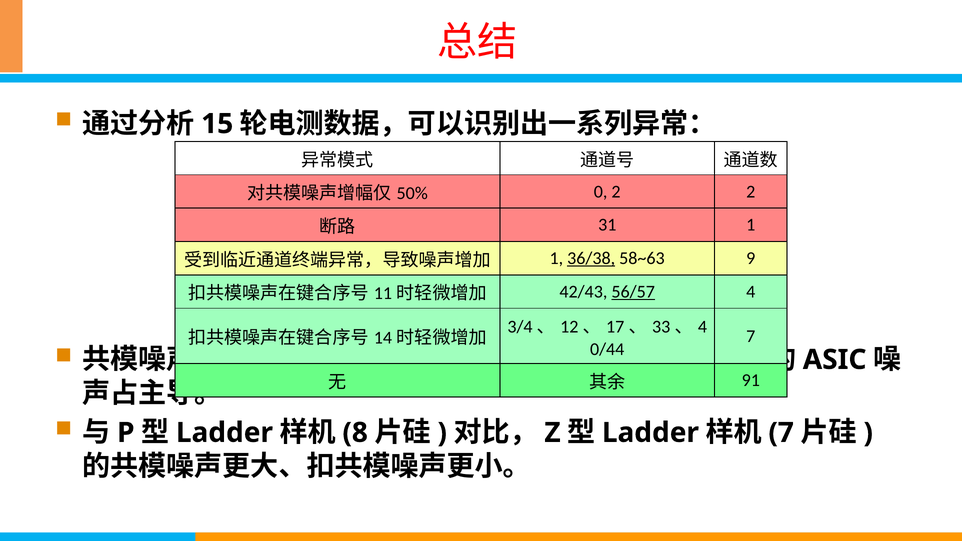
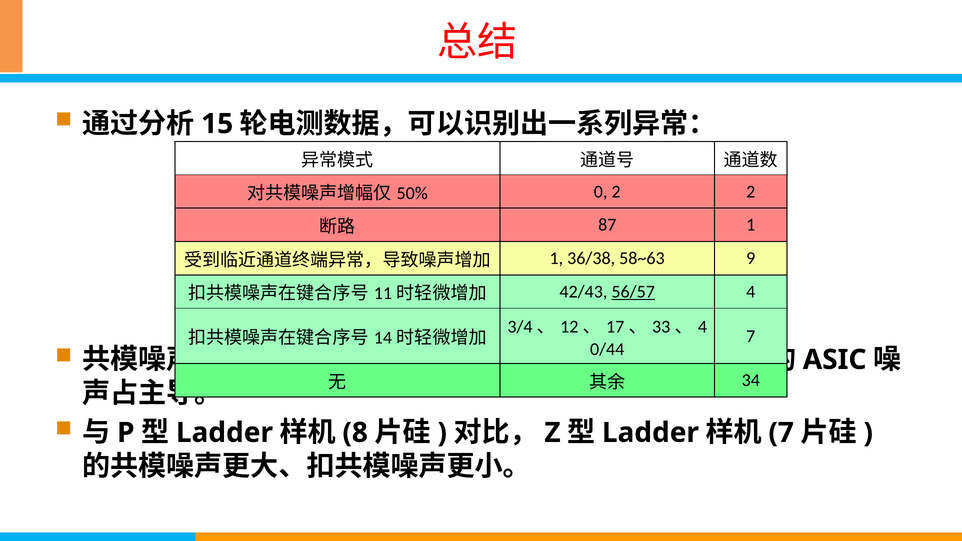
31: 31 -> 87 (607, 225)
36/38 underline: present -> none (591, 258)
91: 91 -> 34 (751, 381)
